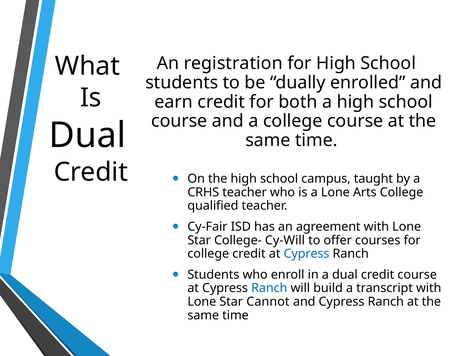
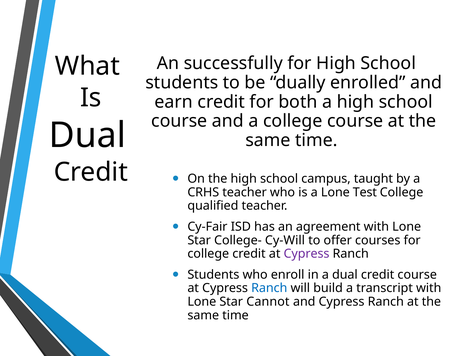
registration: registration -> successfully (233, 63)
Arts: Arts -> Test (365, 192)
Cypress colour: blue -> purple (307, 253)
